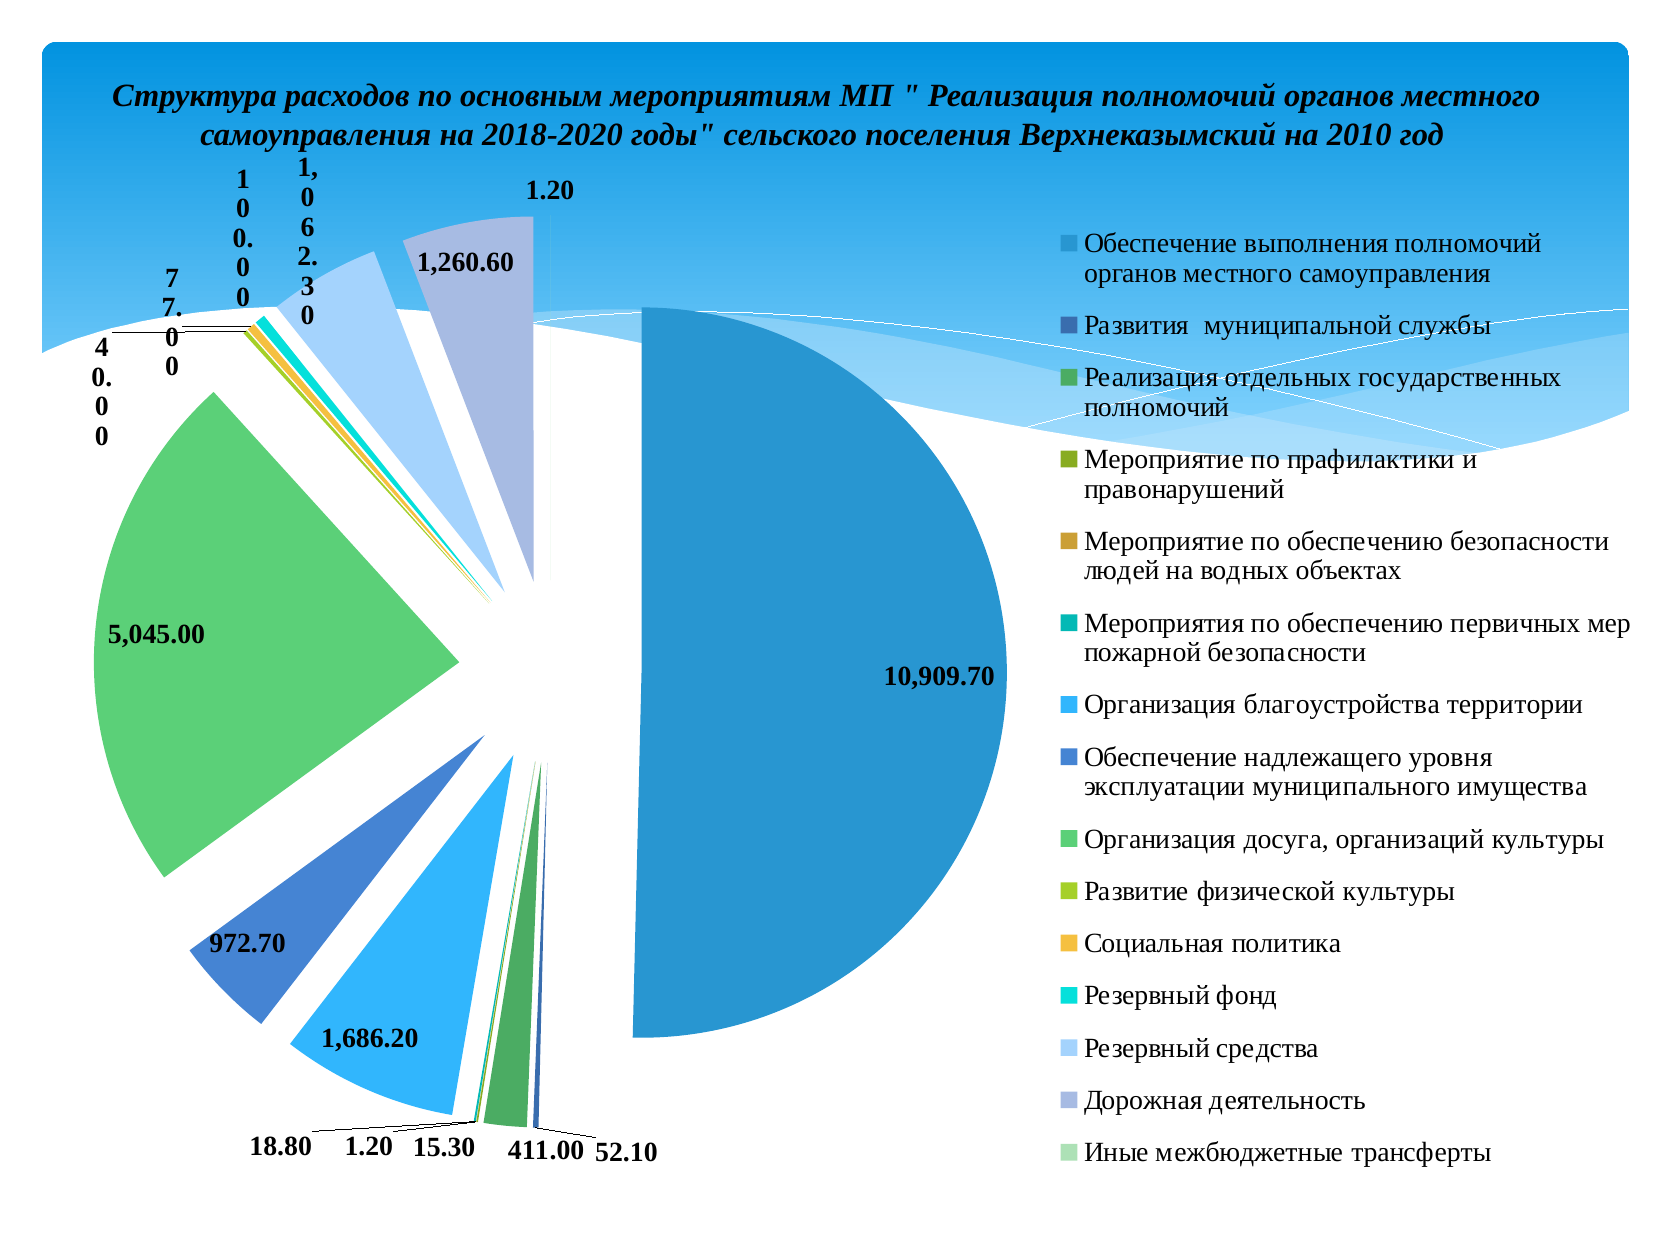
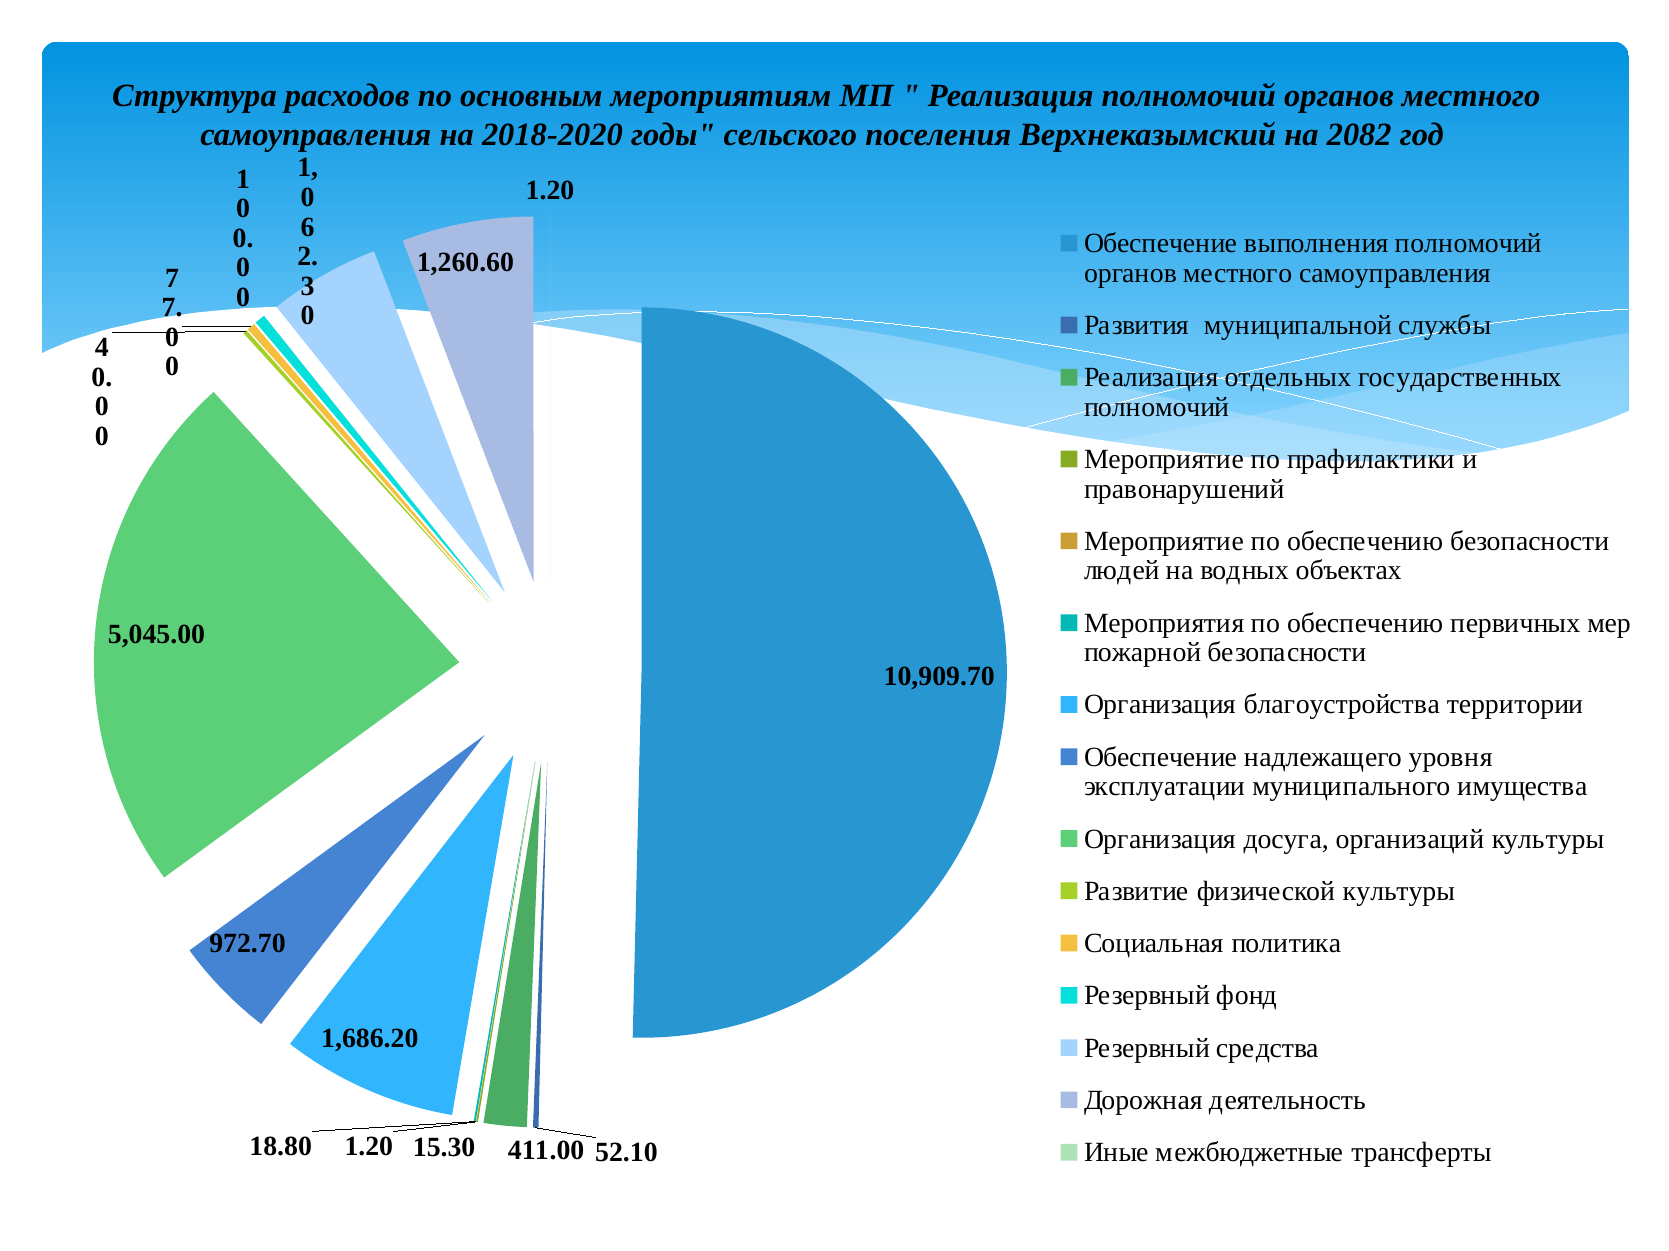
2010: 2010 -> 2082 (1359, 135)
